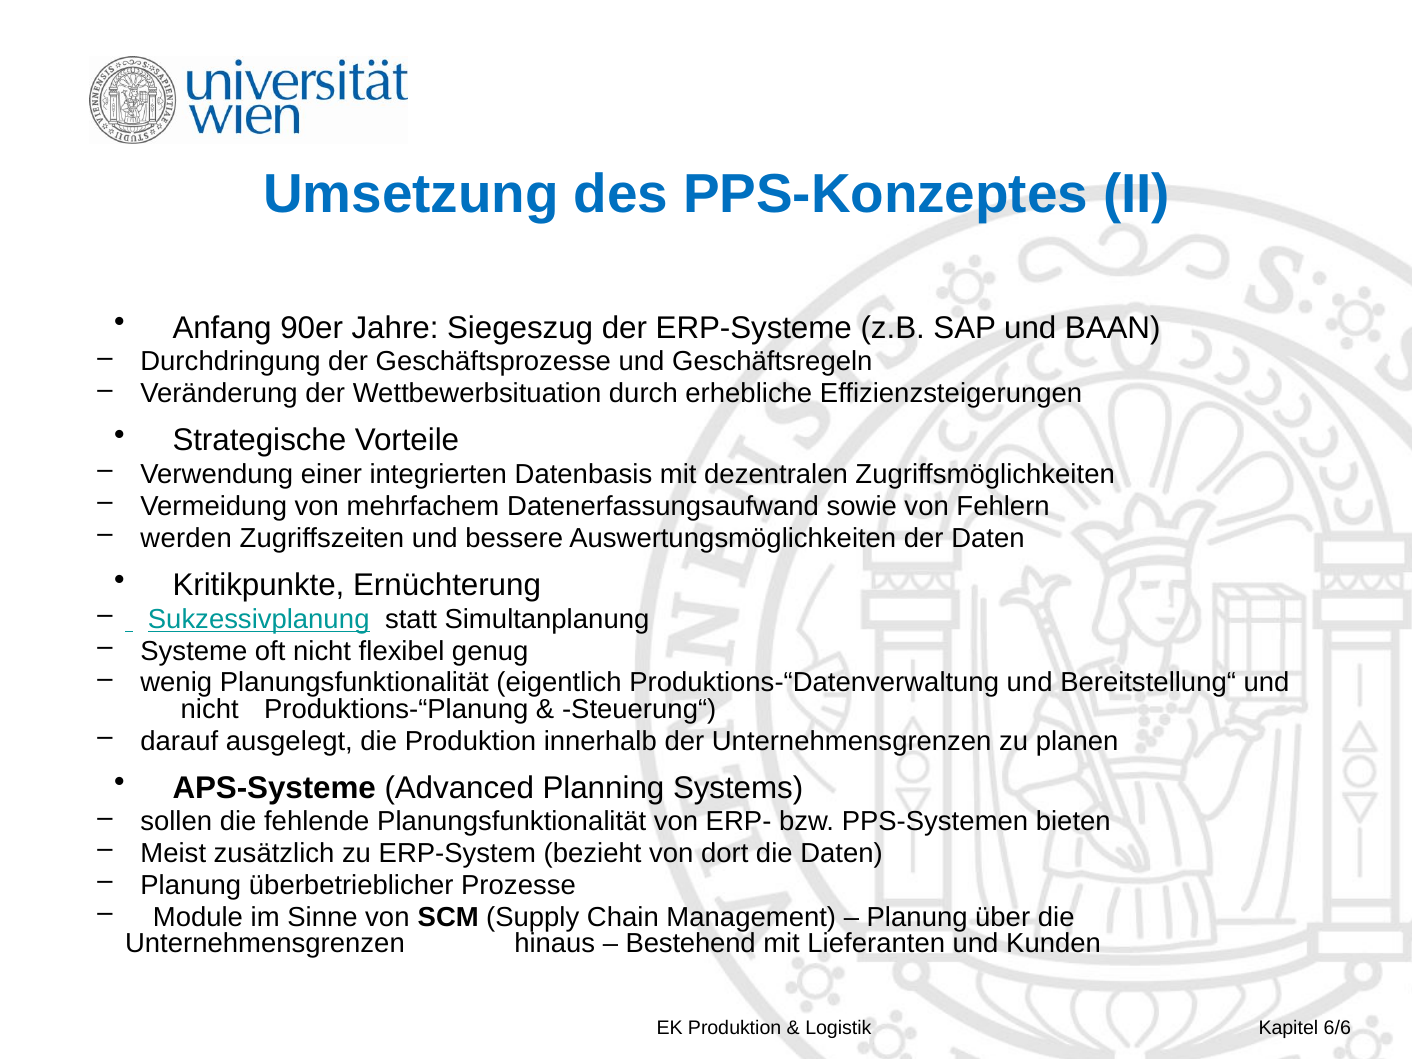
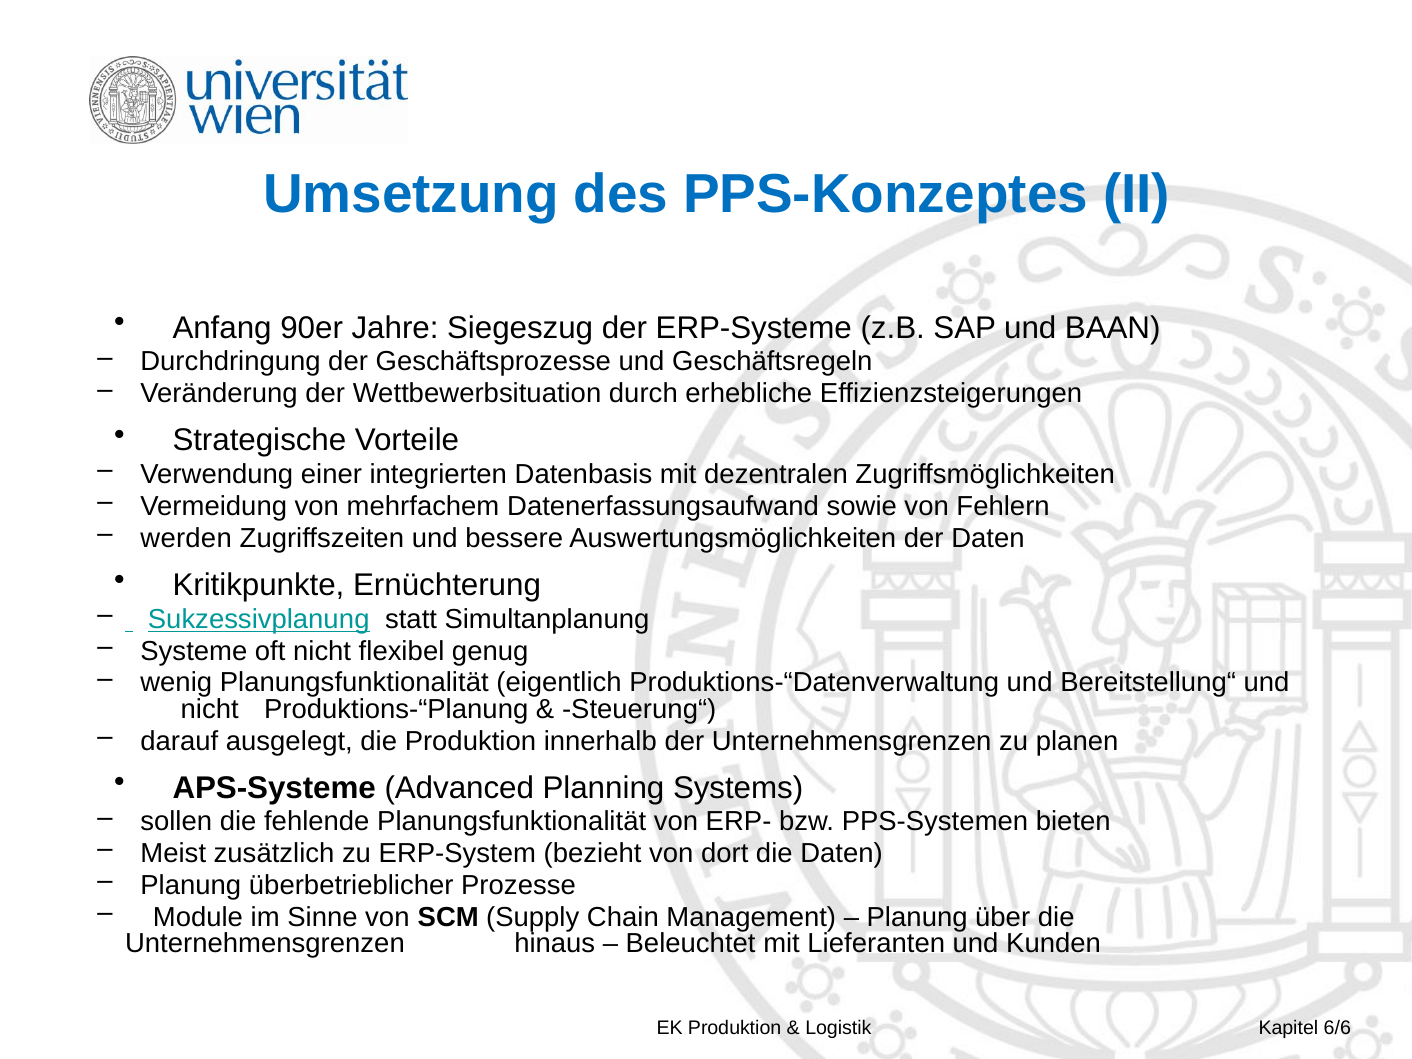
Bestehend: Bestehend -> Beleuchtet (691, 944)
